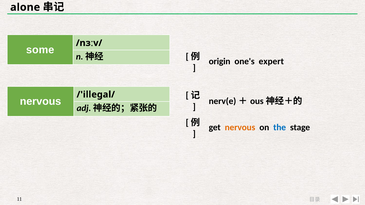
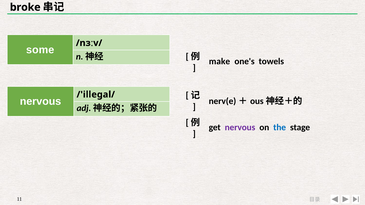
alone: alone -> broke (25, 7)
origin: origin -> make (219, 61)
expert: expert -> towels (271, 61)
nervous colour: orange -> purple (240, 127)
